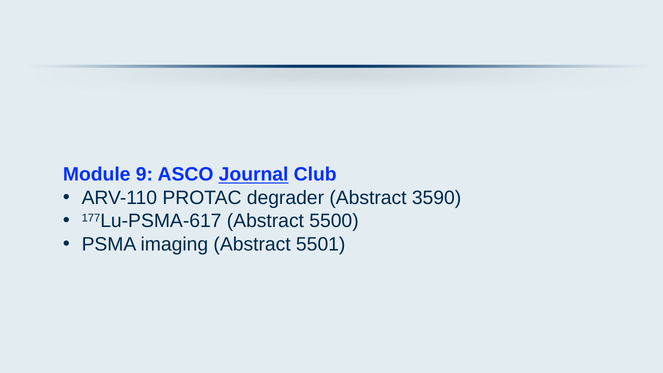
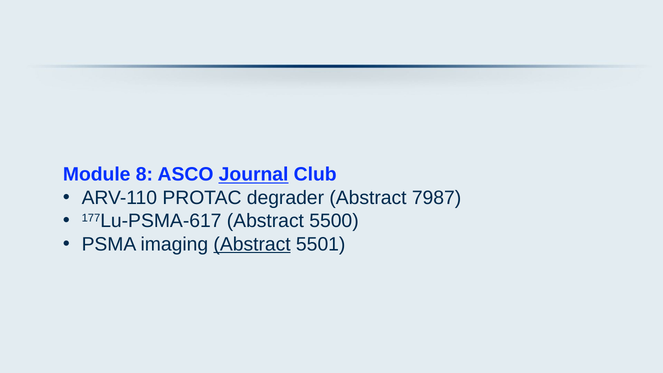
9: 9 -> 8 (144, 175)
3590: 3590 -> 7987 (437, 198)
Abstract underline: none -> present (252, 244)
